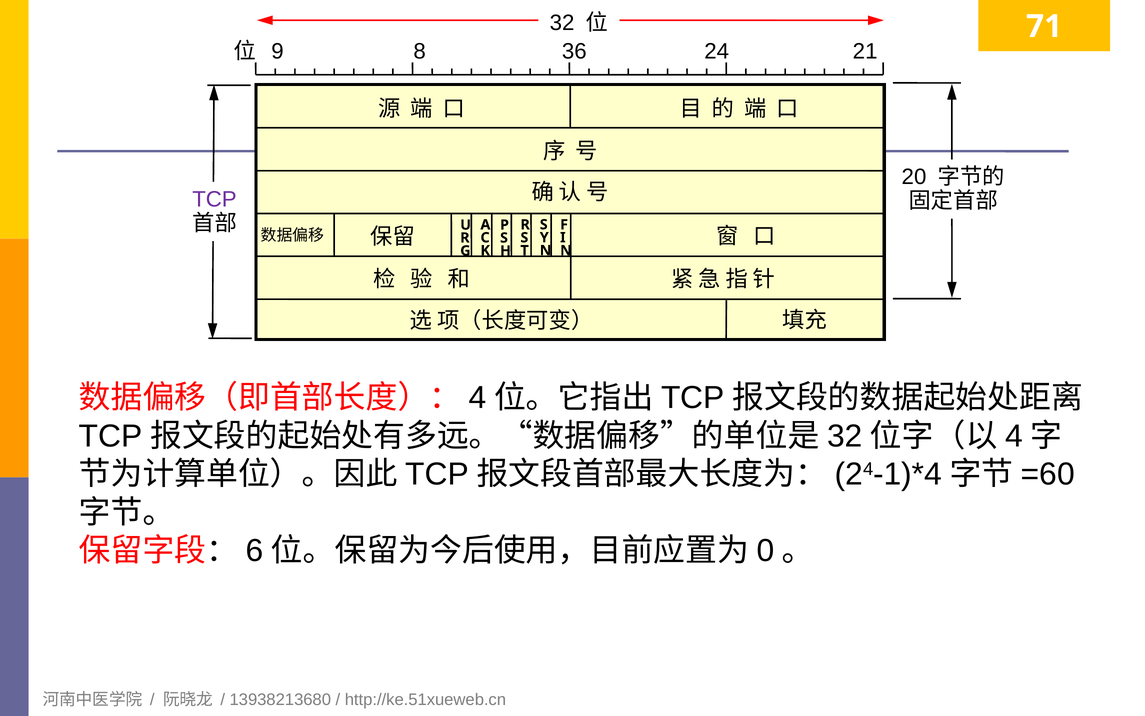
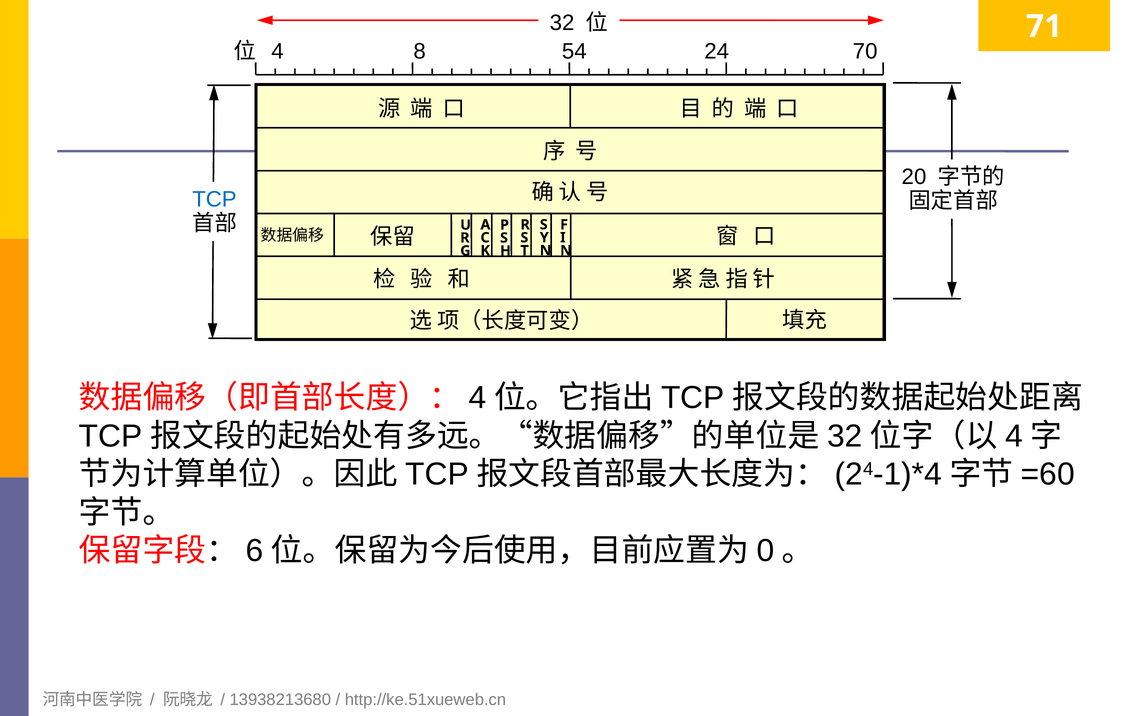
9: 9 -> 4 (278, 51)
36: 36 -> 54 (574, 51)
21: 21 -> 70 (865, 51)
TCP colour: purple -> blue (214, 199)
